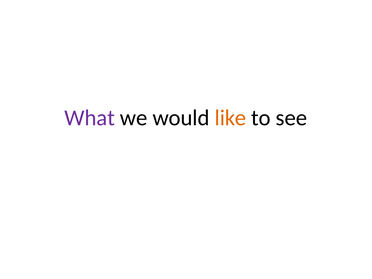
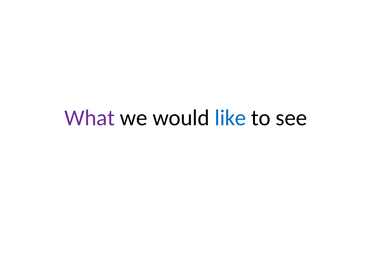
like colour: orange -> blue (230, 118)
